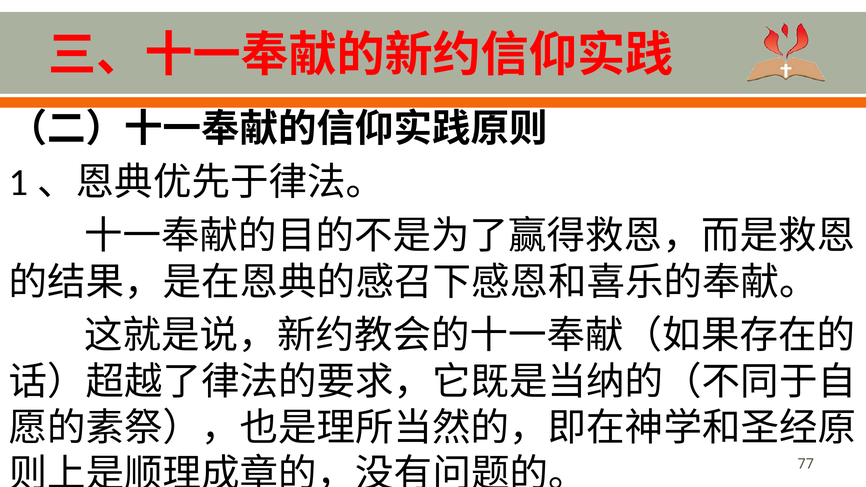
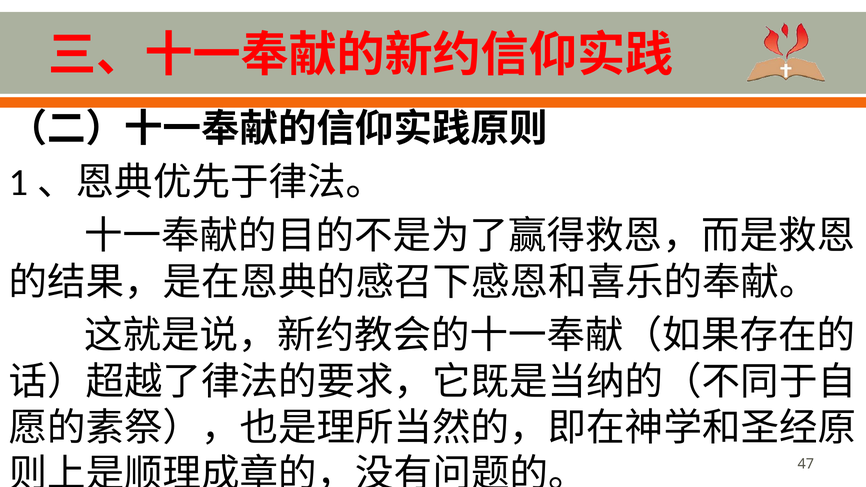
77: 77 -> 47 (806, 464)
